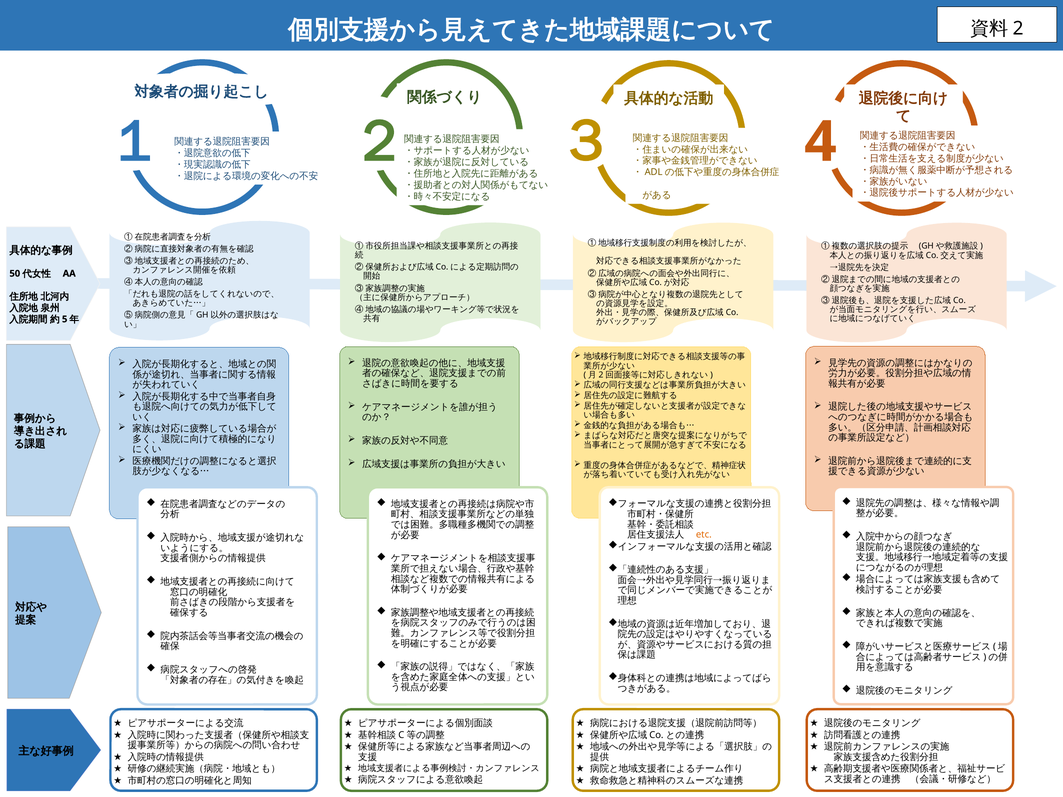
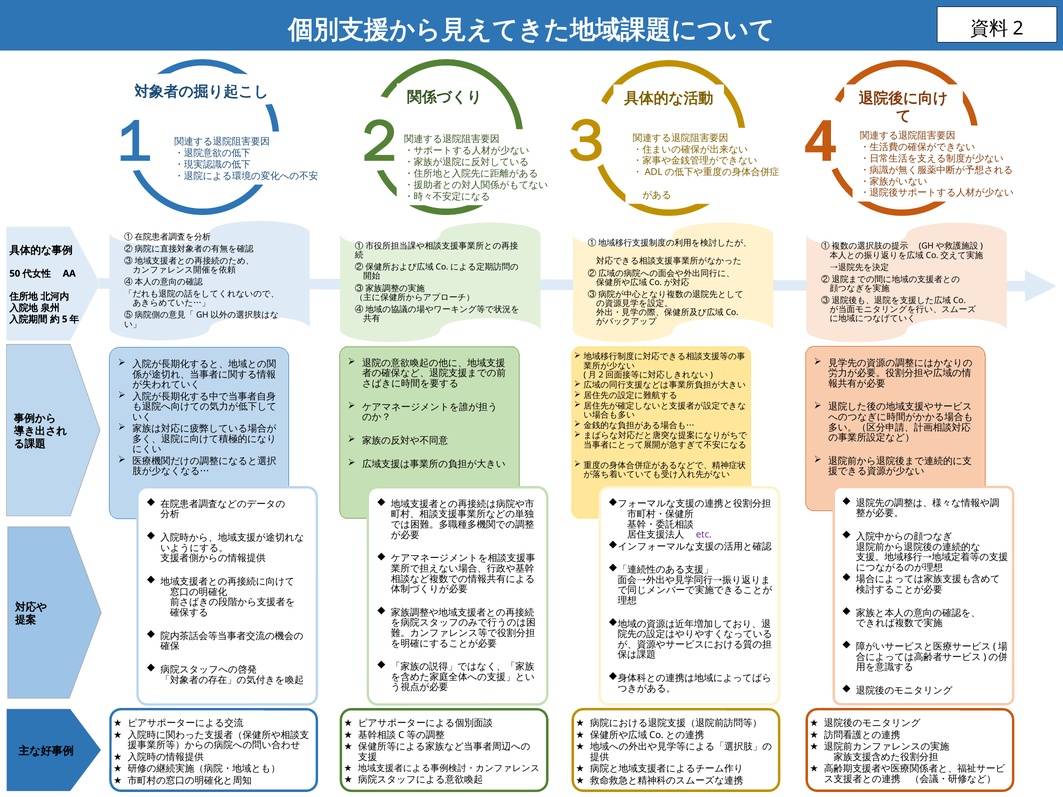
etc colour: orange -> purple (704, 535)
